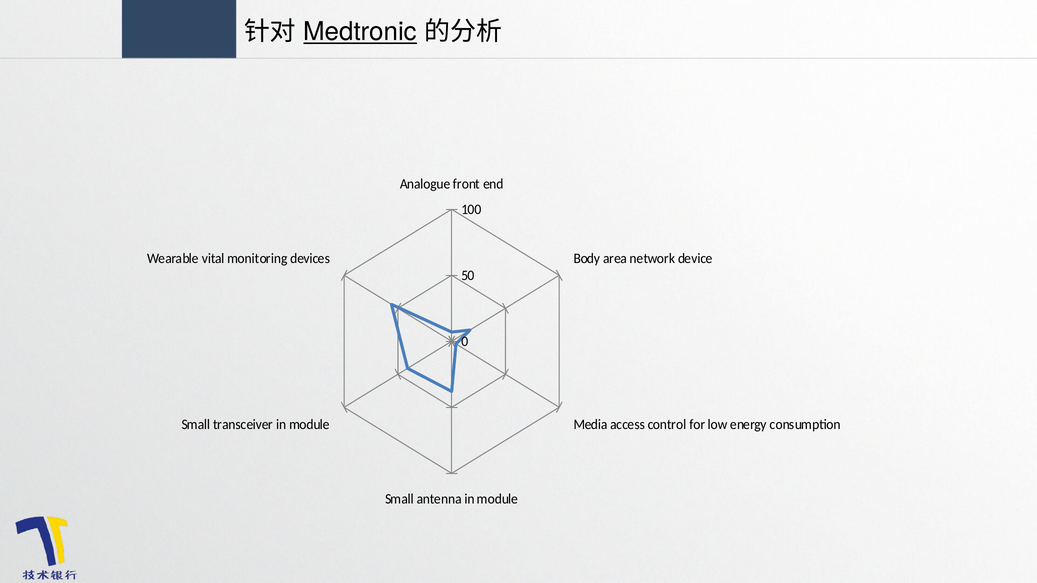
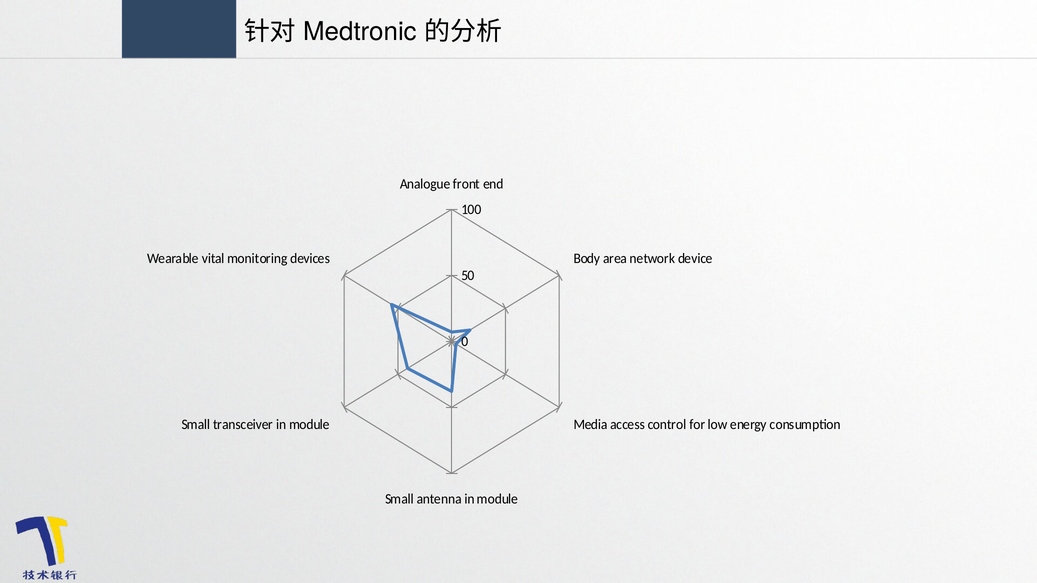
Medtronic underline: present -> none (360, 32)
